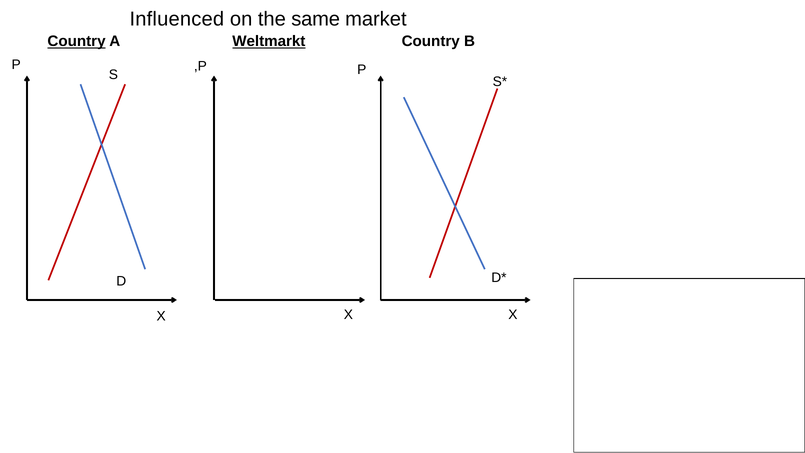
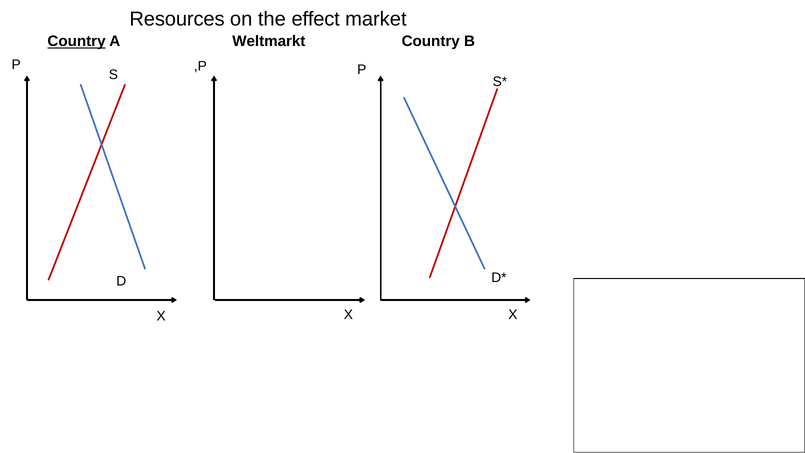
Influenced: Influenced -> Resources (177, 19)
same: same -> effect (316, 19)
Weltmarkt underline: present -> none (269, 41)
